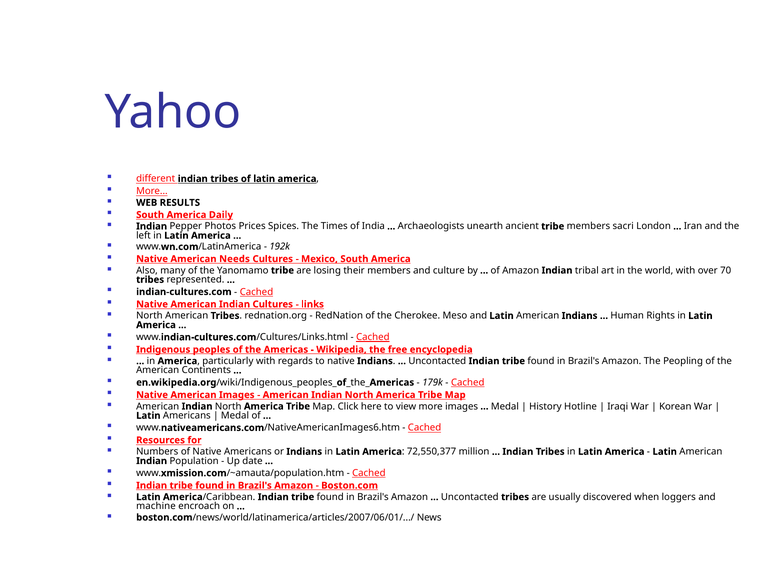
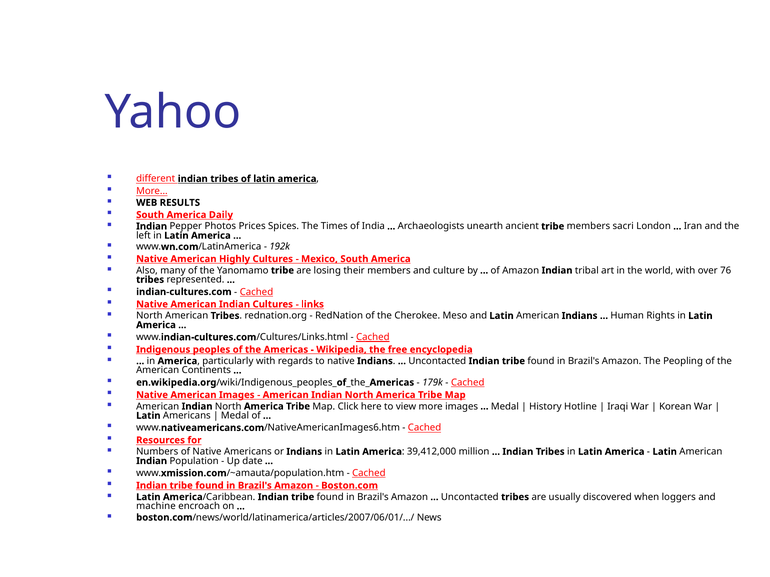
Needs: Needs -> Highly (235, 259)
70: 70 -> 76 (726, 271)
72,550,377: 72,550,377 -> 39,412,000 (432, 452)
